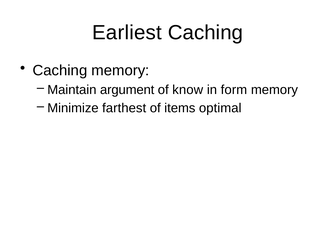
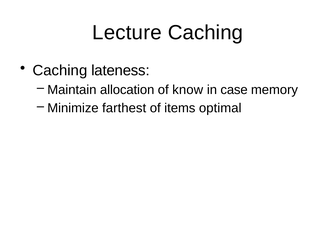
Earliest: Earliest -> Lecture (127, 32)
Caching memory: memory -> lateness (120, 70)
argument: argument -> allocation (127, 90)
form: form -> case (234, 90)
